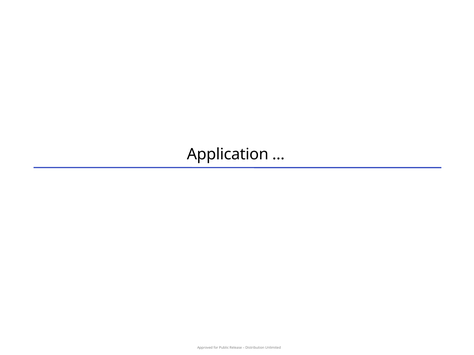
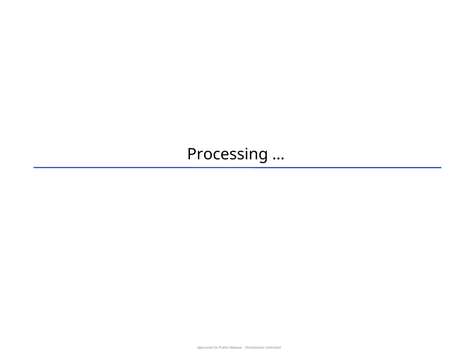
Application: Application -> Processing (228, 154)
